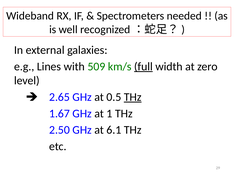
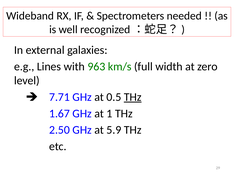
509: 509 -> 963 (96, 66)
full underline: present -> none (143, 66)
2.65: 2.65 -> 7.71 (59, 97)
6.1: 6.1 -> 5.9 (114, 130)
